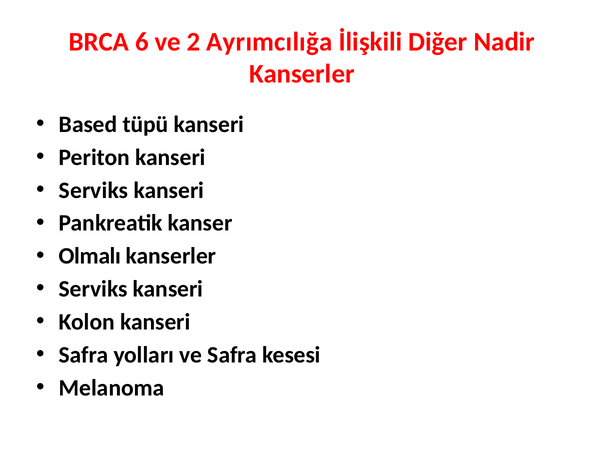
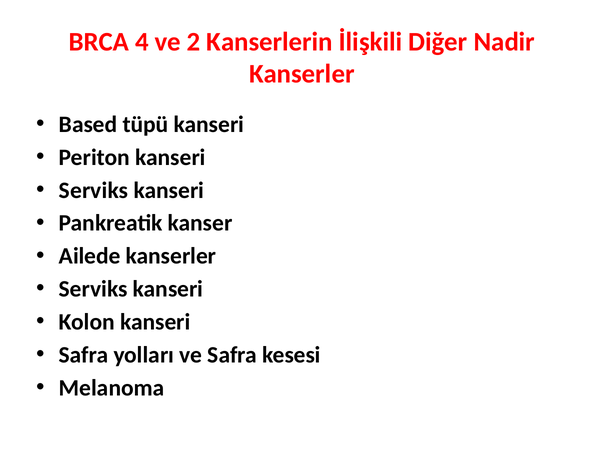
6: 6 -> 4 (142, 42)
Ayrımcılığa: Ayrımcılığa -> Kanserlerin (270, 42)
Olmalı: Olmalı -> Ailede (90, 256)
